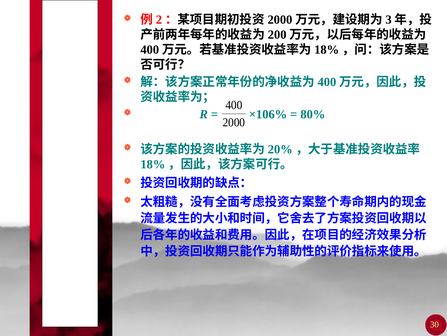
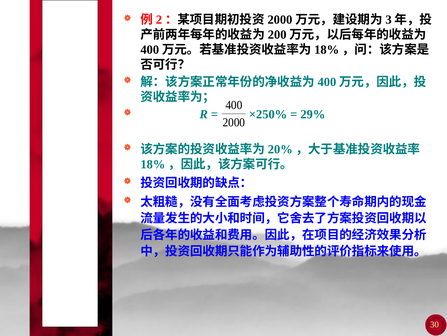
×106%: ×106% -> ×250% (268, 114)
80%: 80% -> 29% (313, 114)
